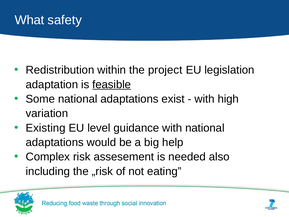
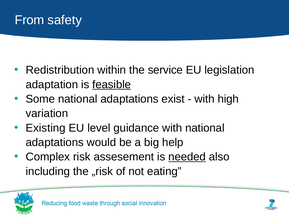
What: What -> From (29, 20)
project: project -> service (165, 70)
needed underline: none -> present (187, 157)
